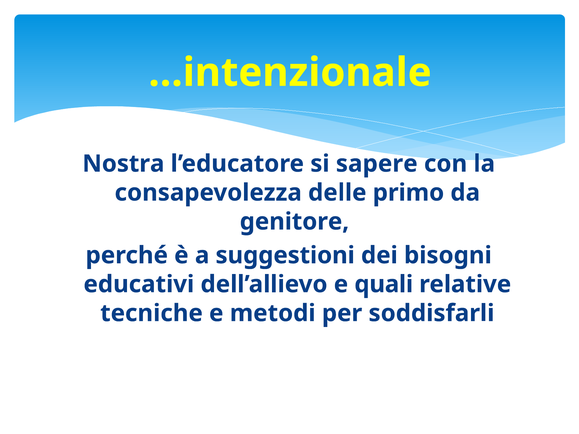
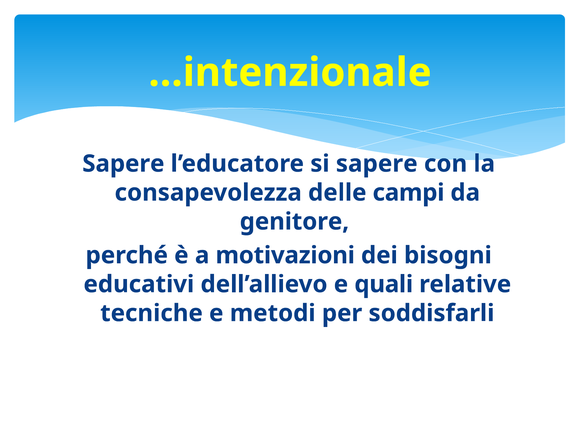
Nostra: Nostra -> Sapere (123, 164)
primo: primo -> campi (409, 193)
suggestioni: suggestioni -> motivazioni (285, 255)
